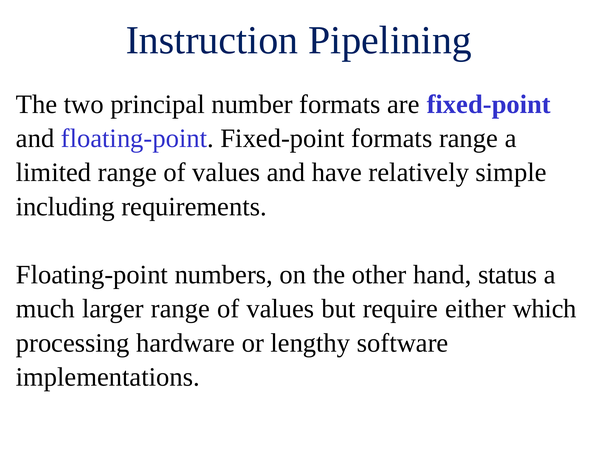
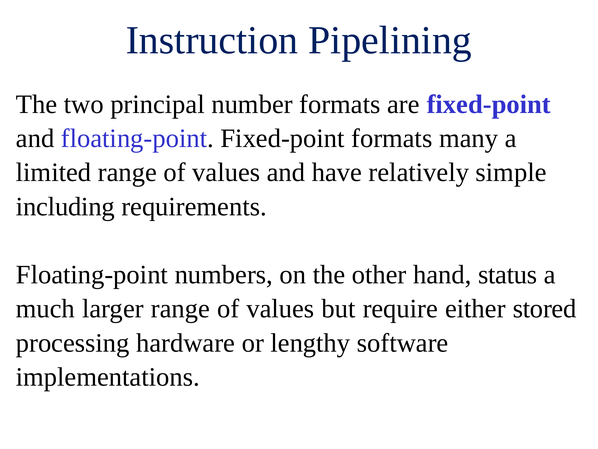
formats range: range -> many (469, 138)
which: which -> stored (545, 308)
